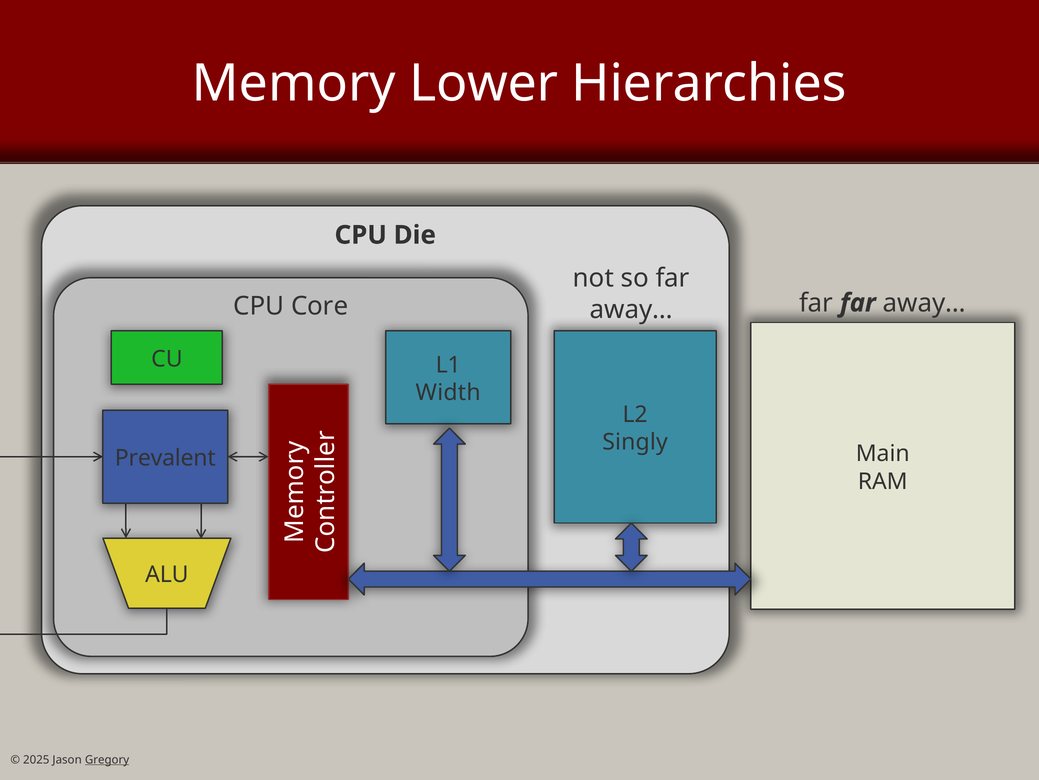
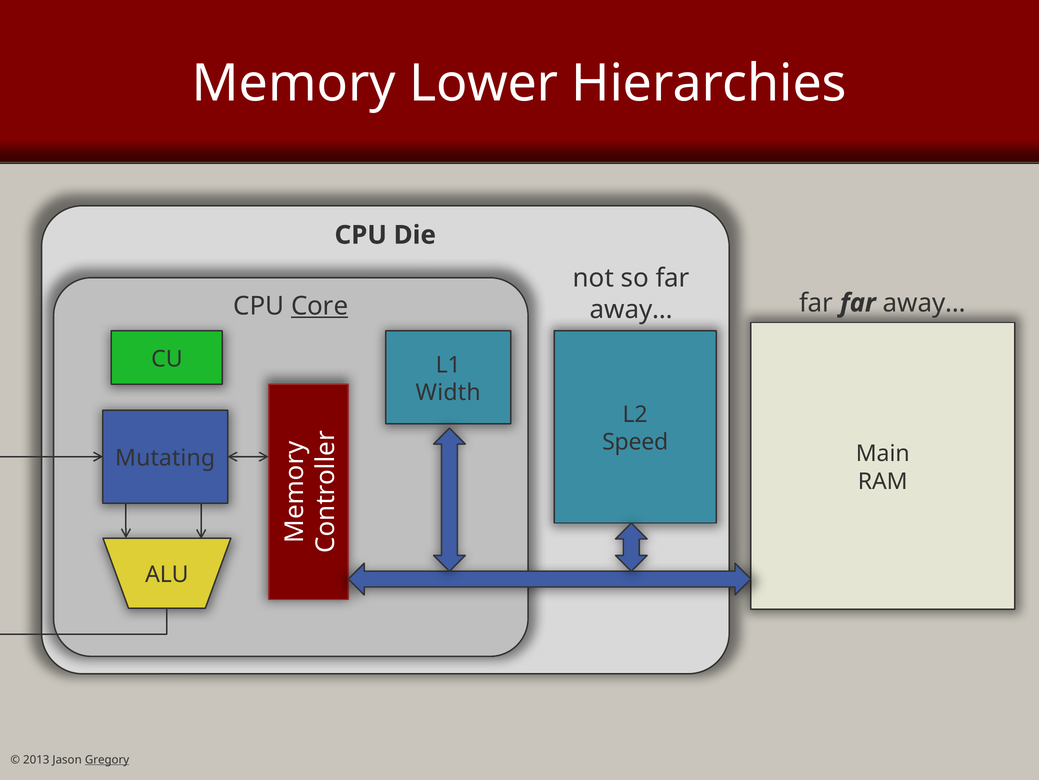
Core underline: none -> present (320, 306)
Singly: Singly -> Speed (635, 442)
Prevalent: Prevalent -> Mutating (165, 458)
2025: 2025 -> 2013 (36, 759)
